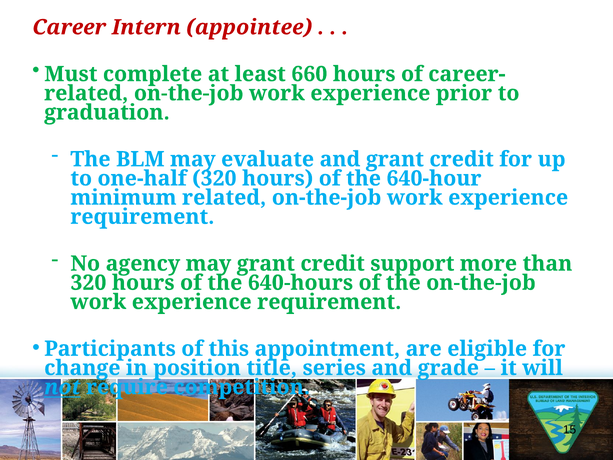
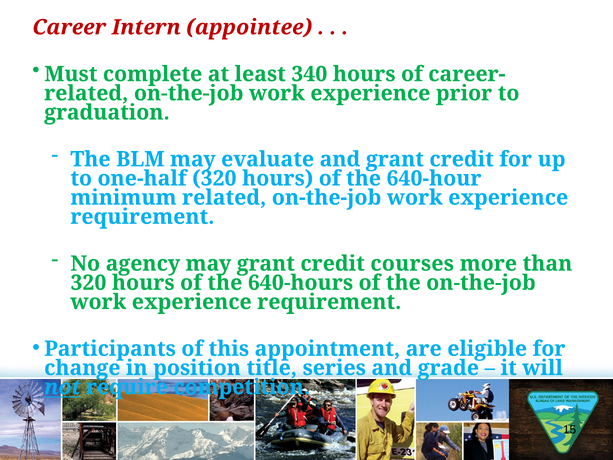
660: 660 -> 340 (309, 74)
support: support -> courses (412, 263)
